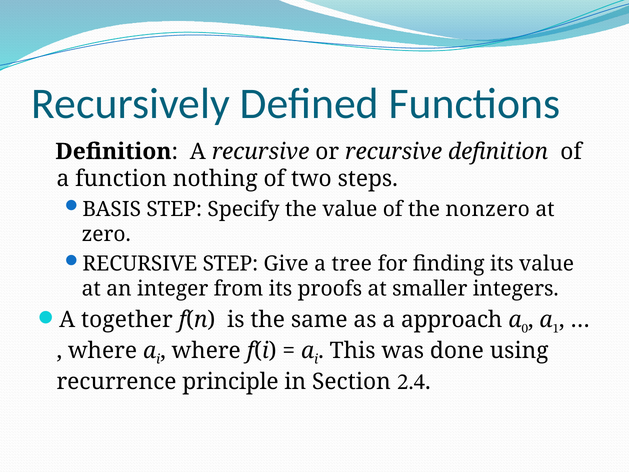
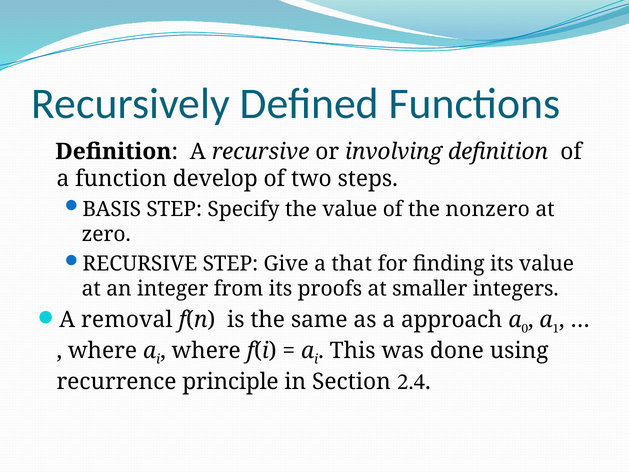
or recursive: recursive -> involving (394, 151)
nothing: nothing -> develop (215, 179)
tree: tree -> that (352, 264)
together: together -> removal (127, 320)
